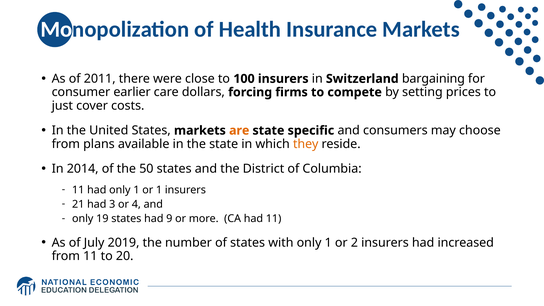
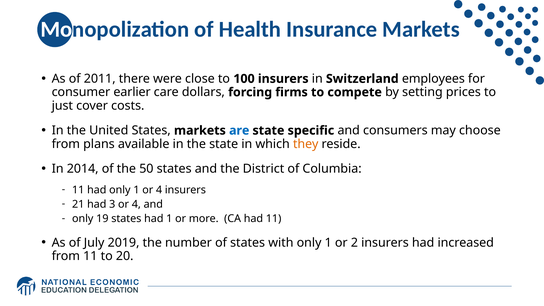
bargaining: bargaining -> employees (433, 79)
are colour: orange -> blue (239, 130)
1 or 1: 1 -> 4 (159, 190)
had 9: 9 -> 1 (169, 219)
